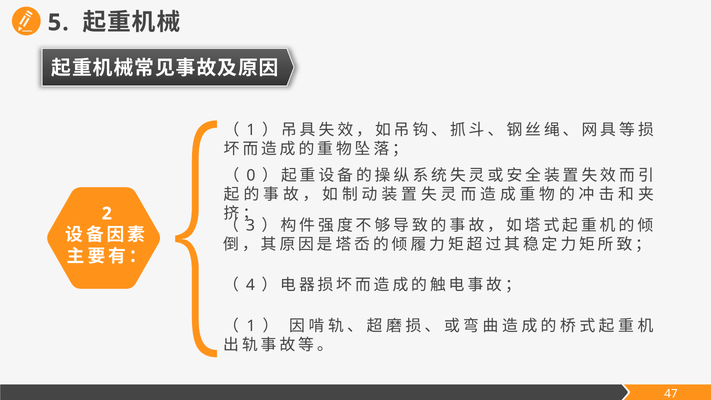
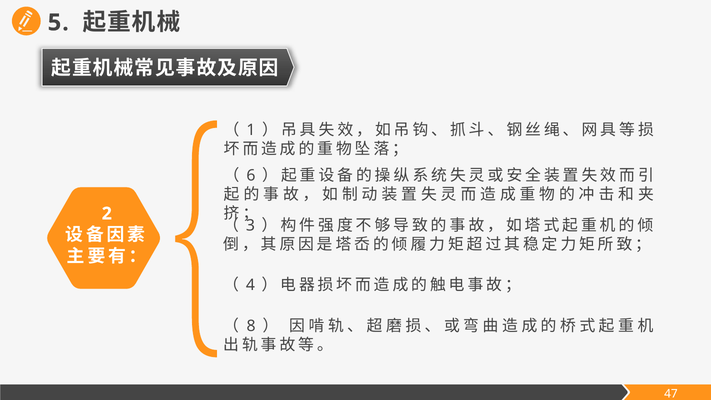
0: 0 -> 6 (251, 176)
1: 1 -> 8 (251, 326)
